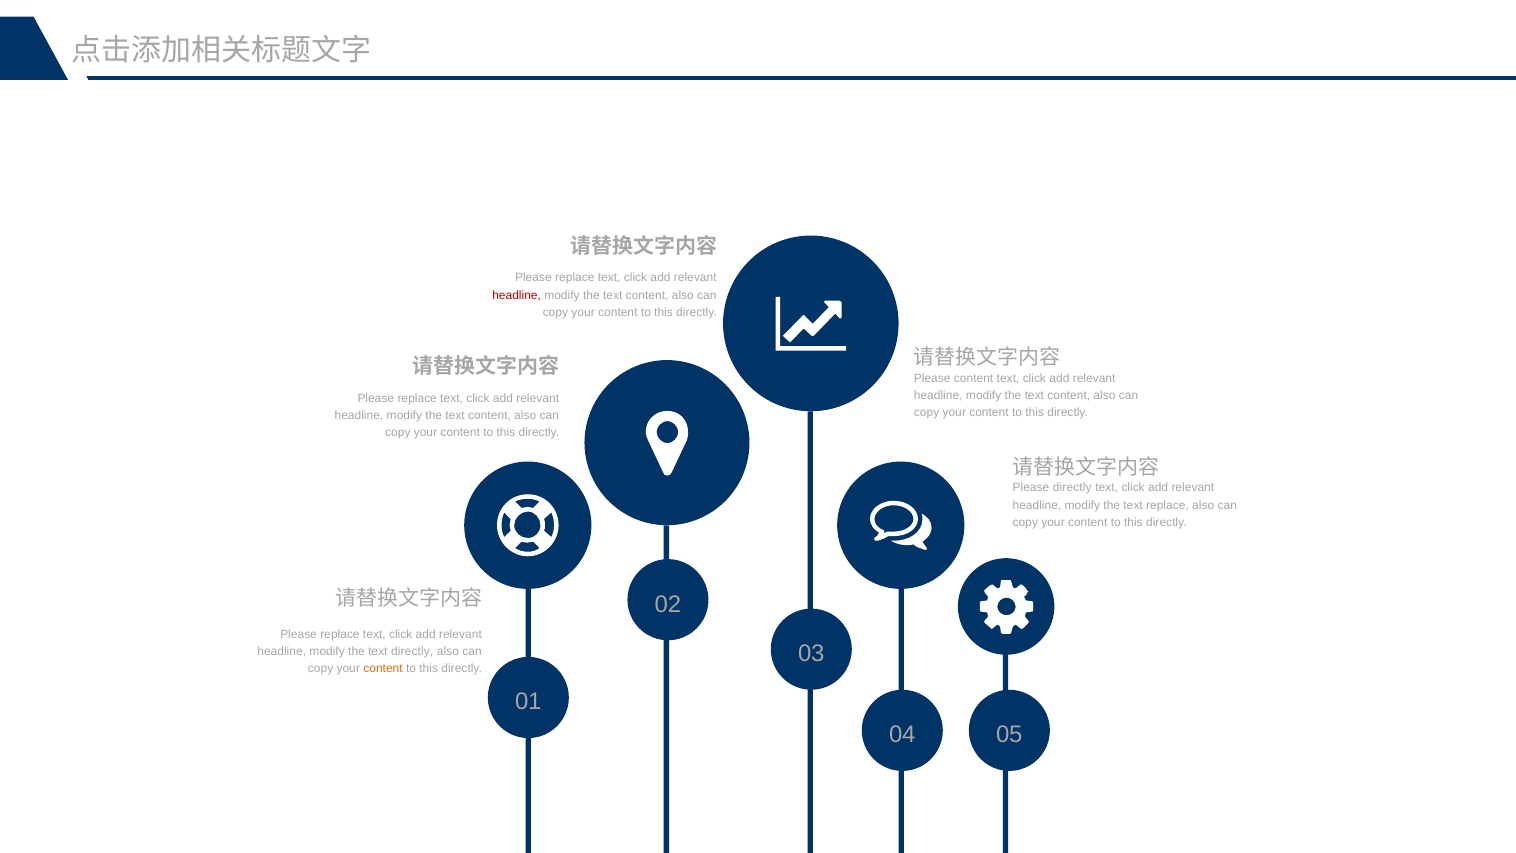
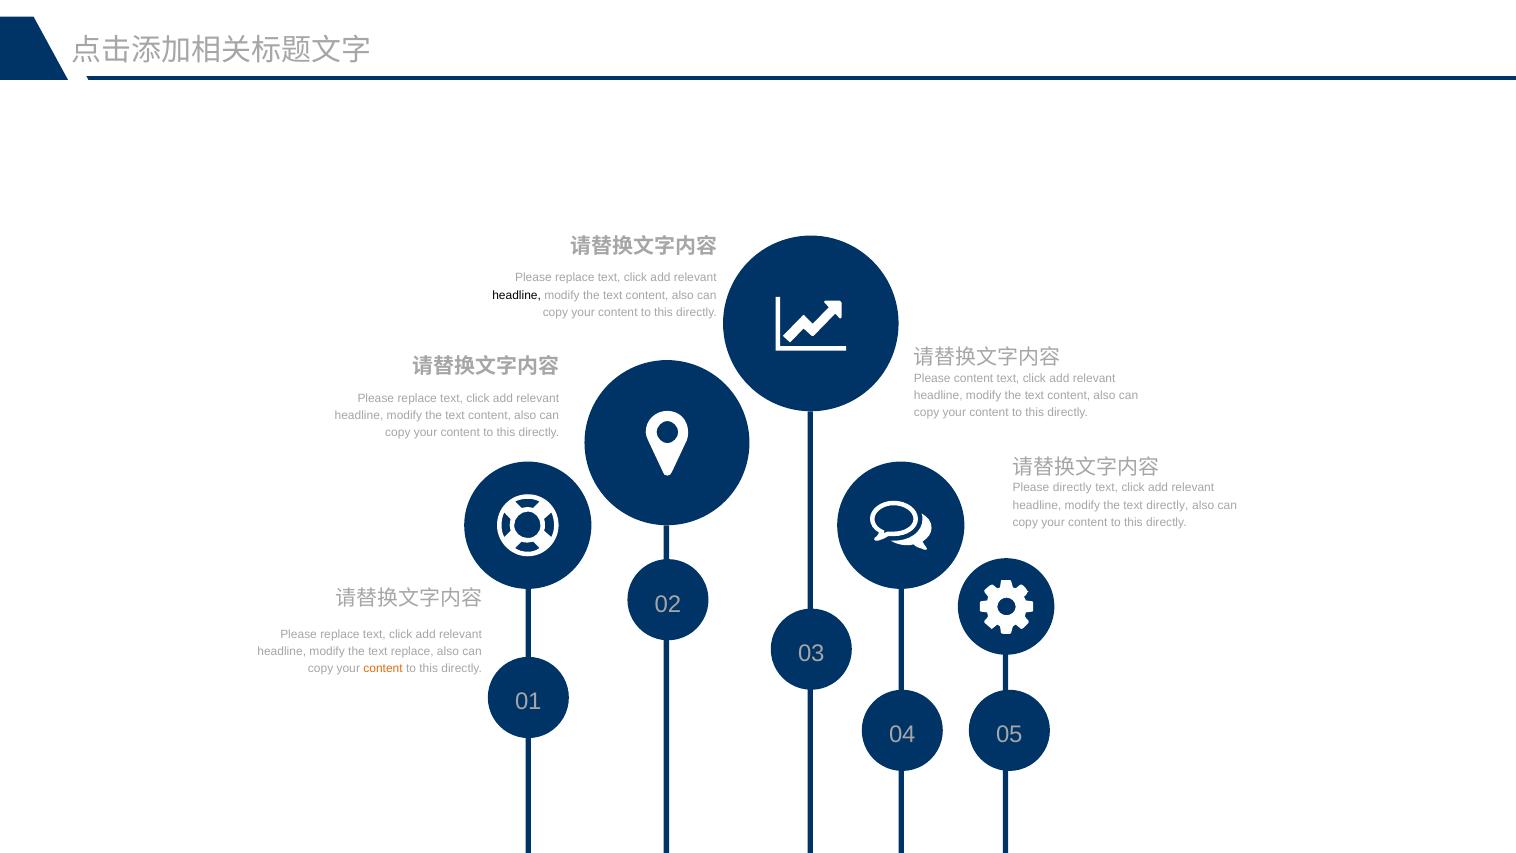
headline colour: red -> black (517, 295)
text replace: replace -> directly (1167, 505)
text directly: directly -> replace (412, 651)
